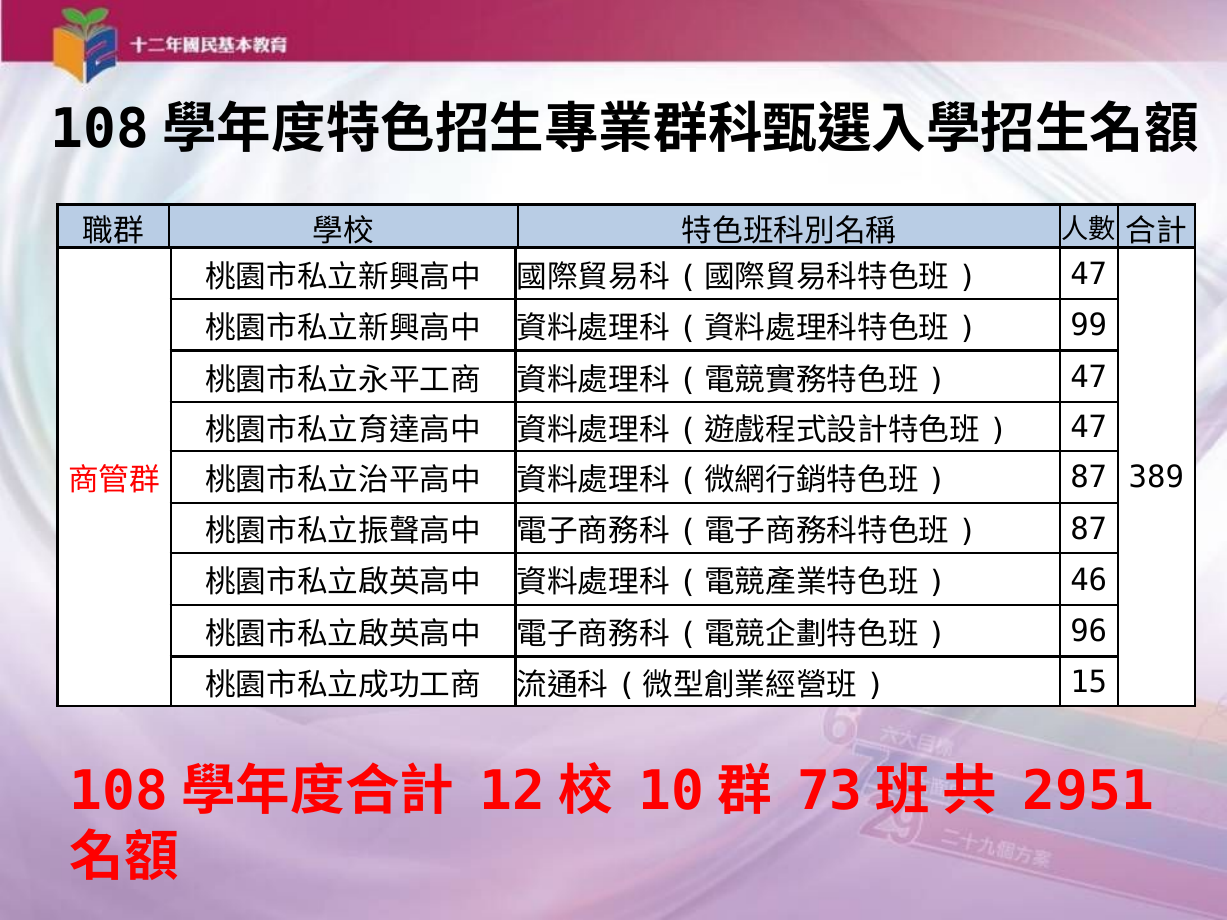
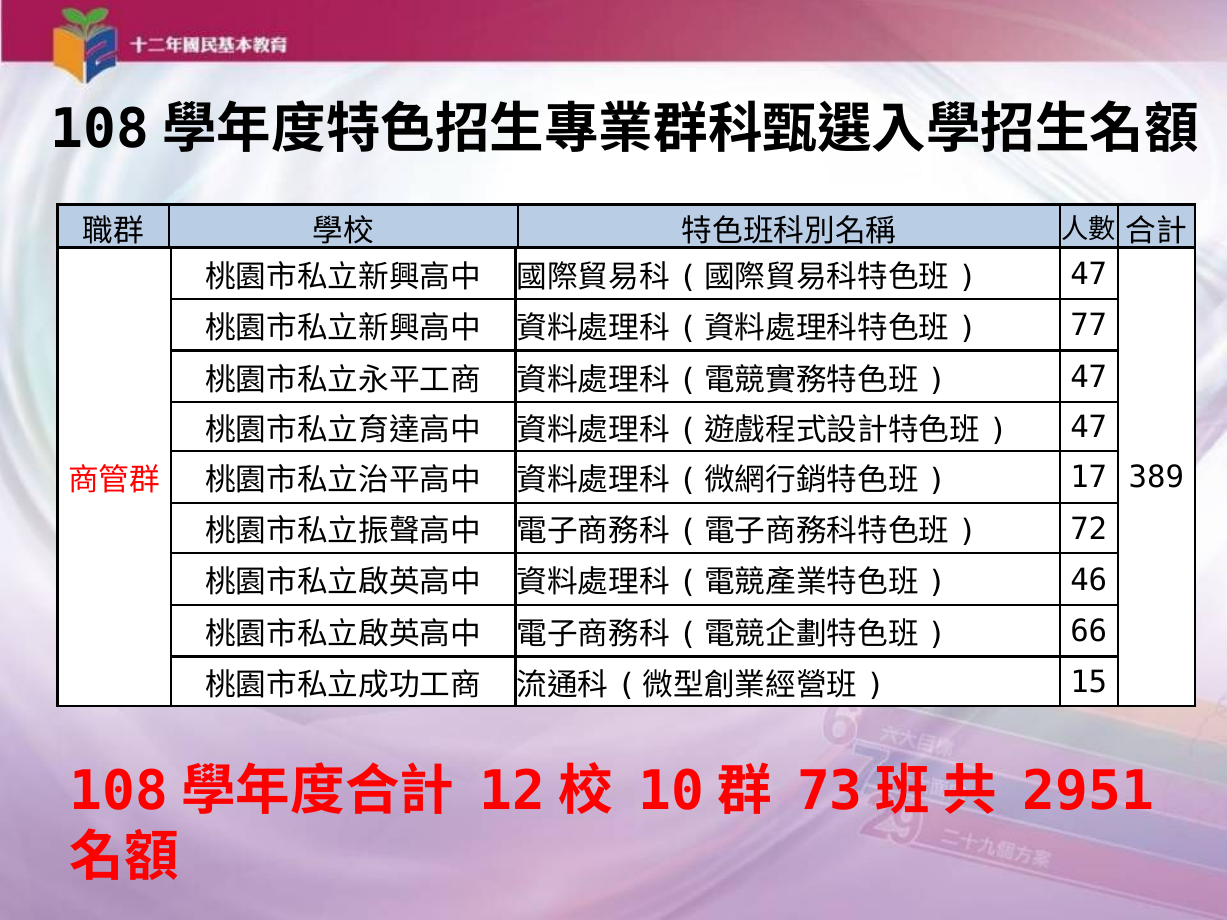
99: 99 -> 77 (1089, 326)
87: 87 -> 17 (1089, 478)
87: 87 -> 72 (1089, 529)
96: 96 -> 66 (1089, 632)
